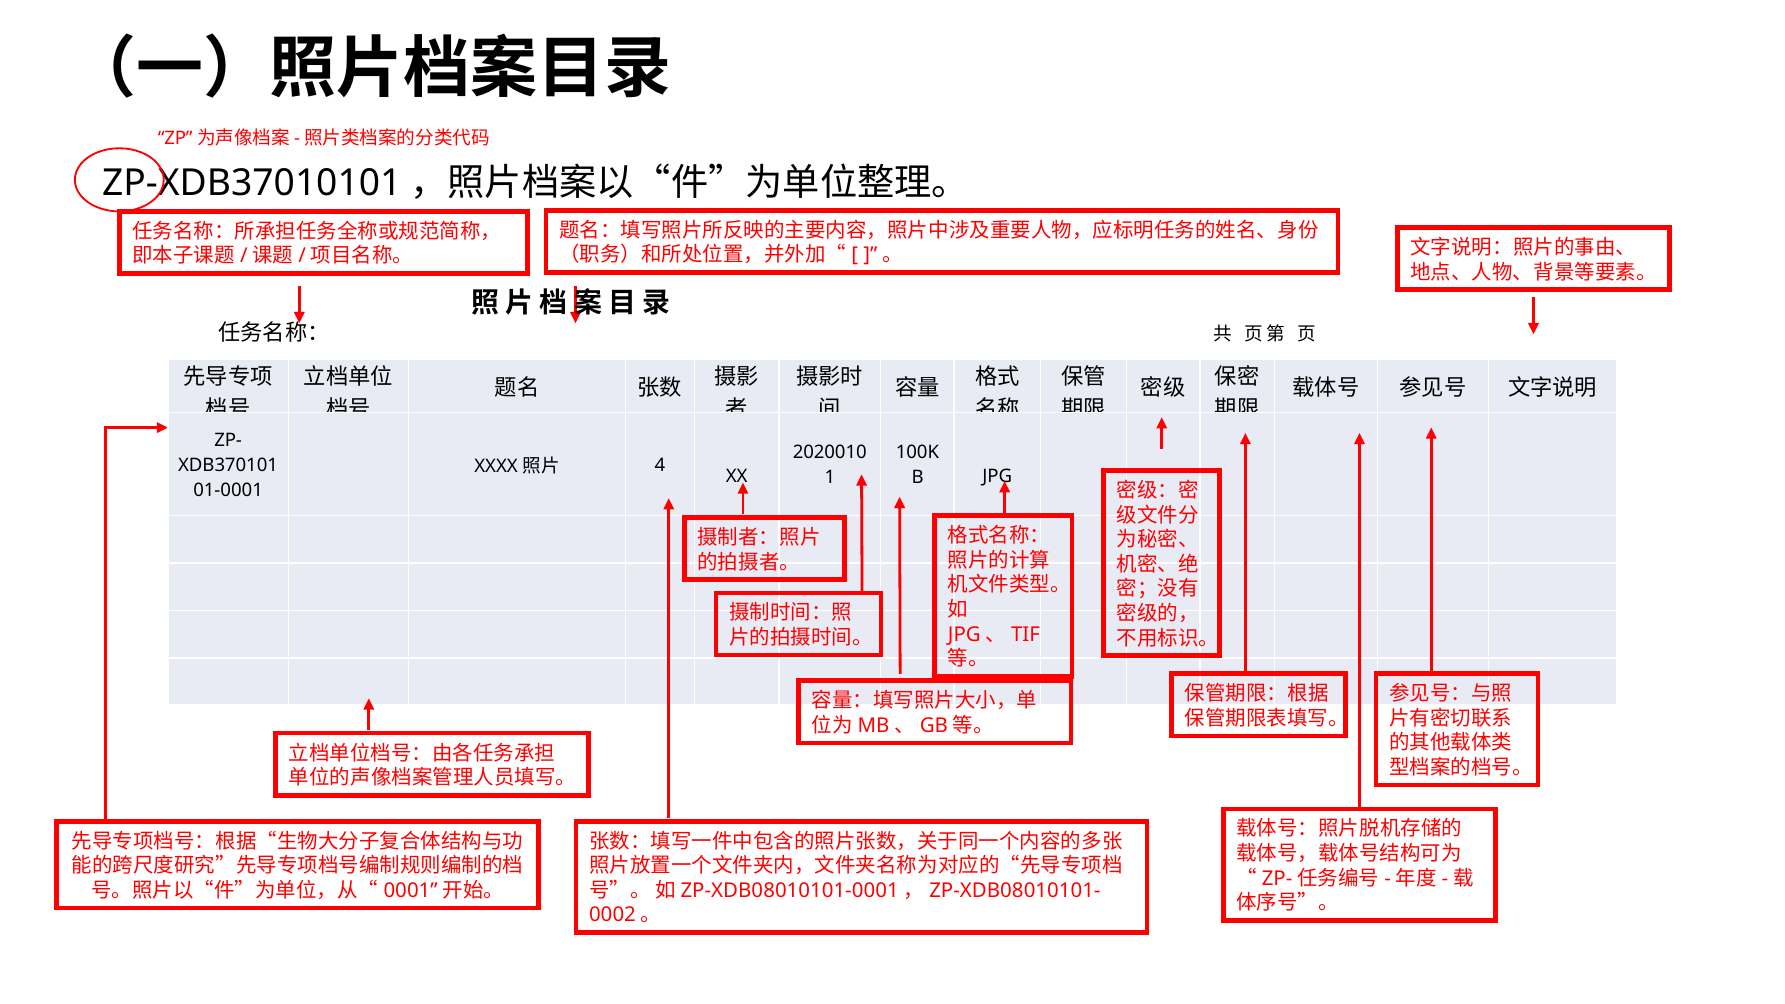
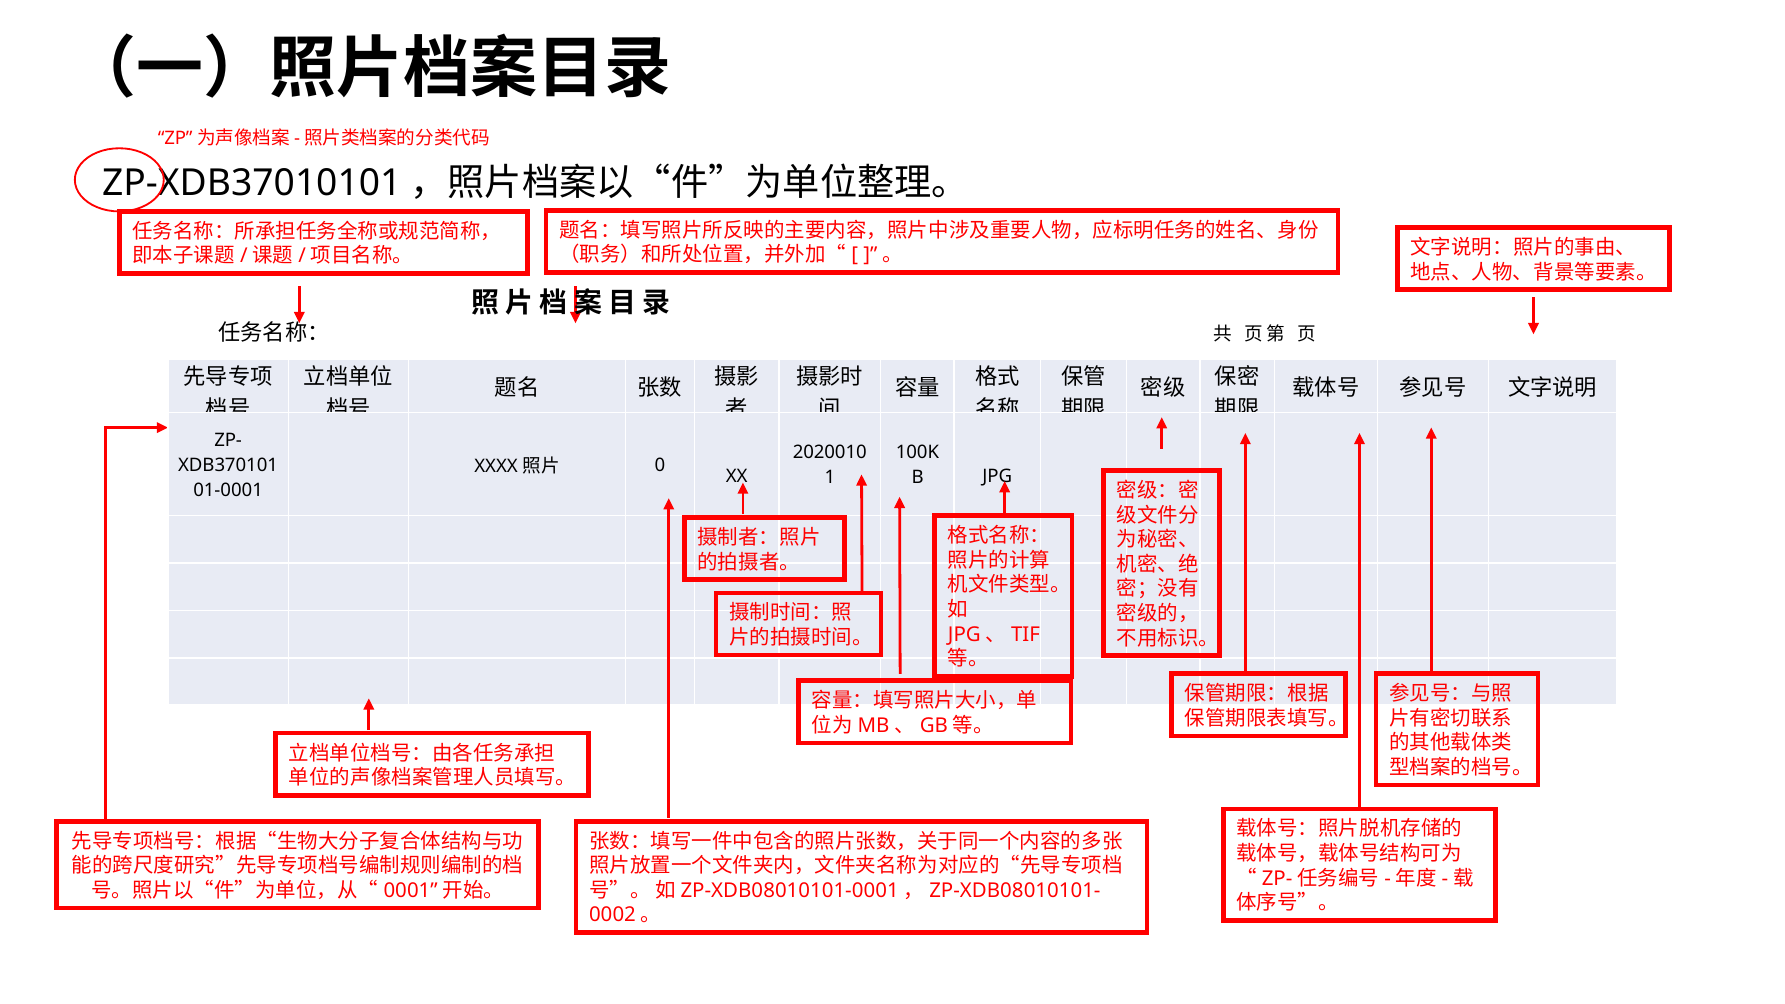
4: 4 -> 0 (660, 465)
